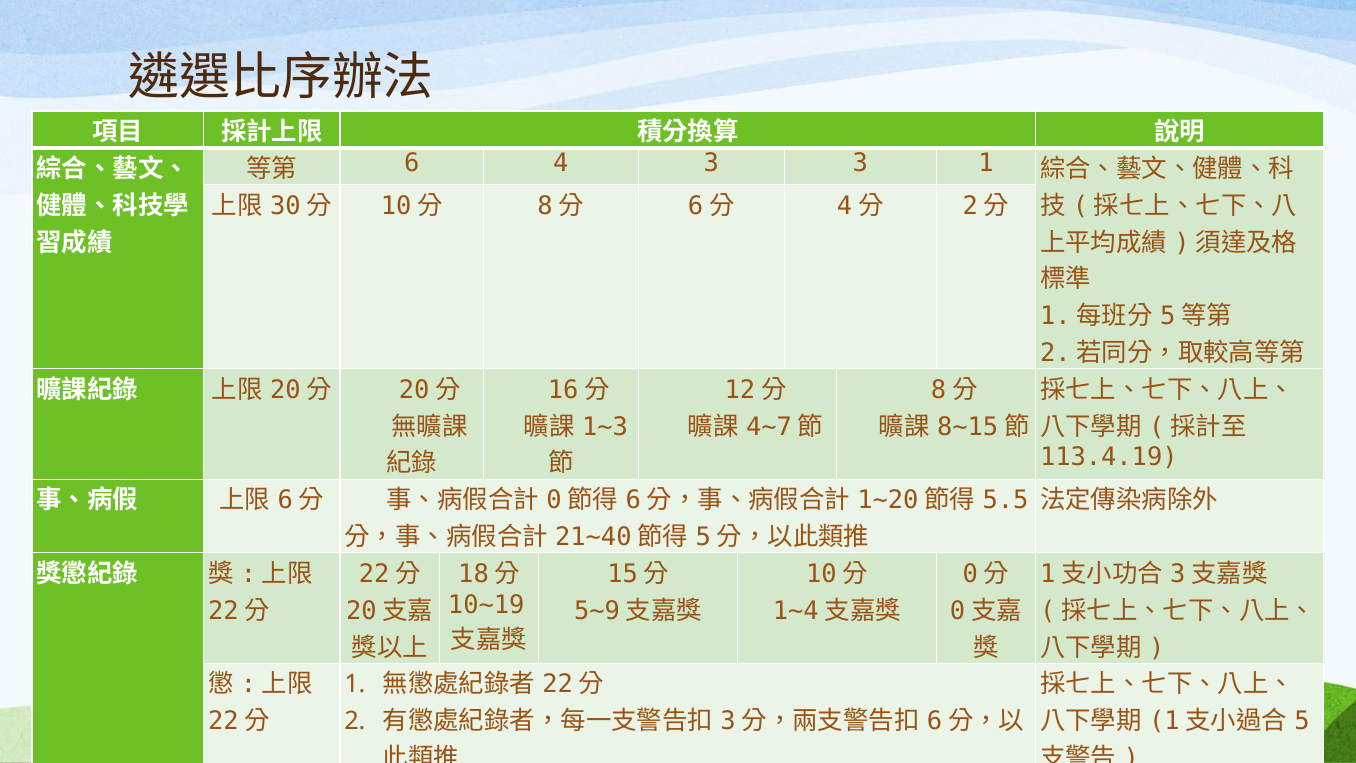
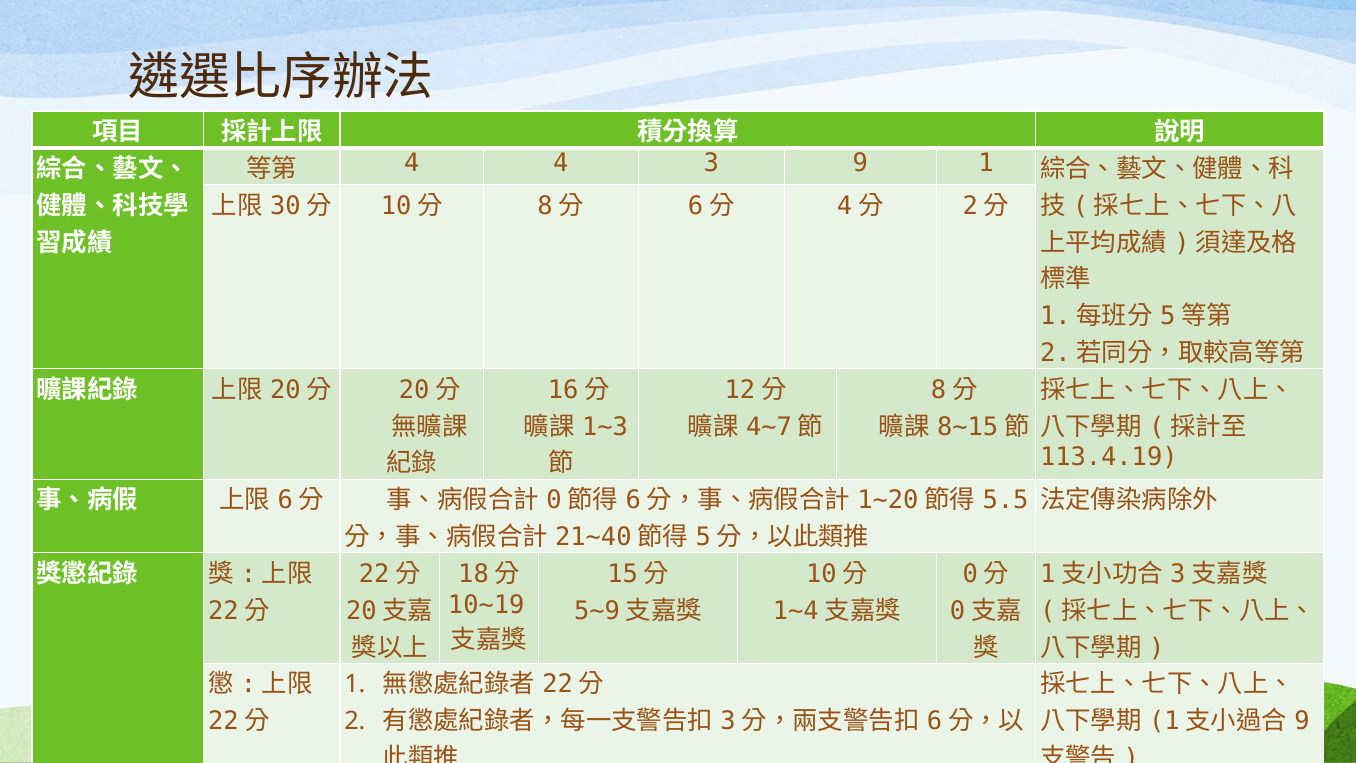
6: 6 -> 4 (412, 163)
3 3: 3 -> 9 (860, 163)
5: 5 -> 9 (1302, 721)
